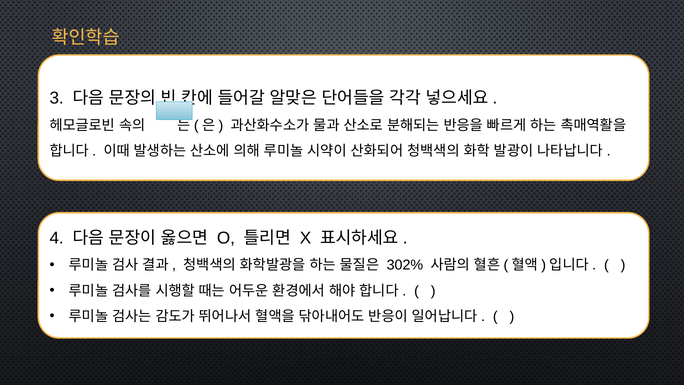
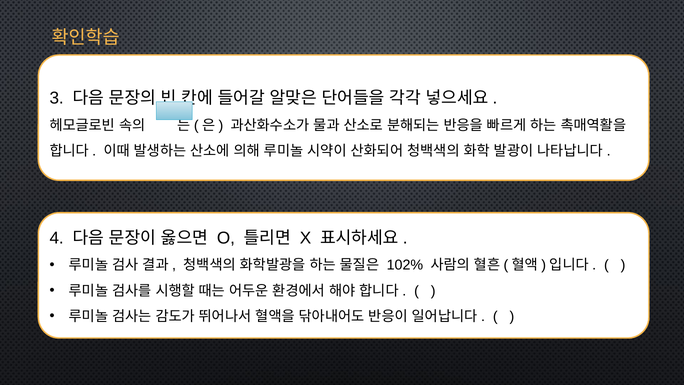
302%: 302% -> 102% (405, 265)
